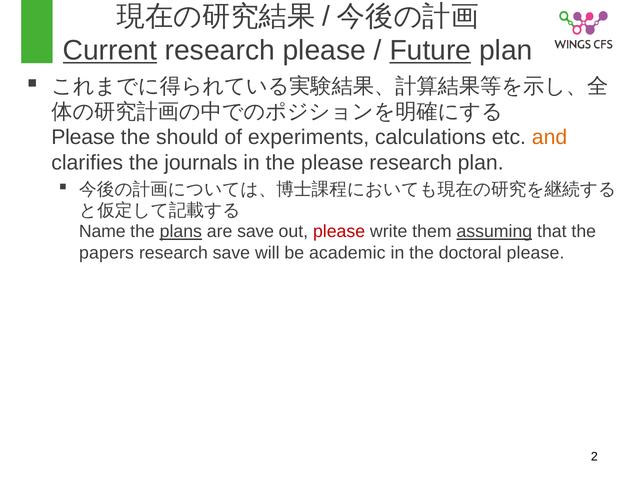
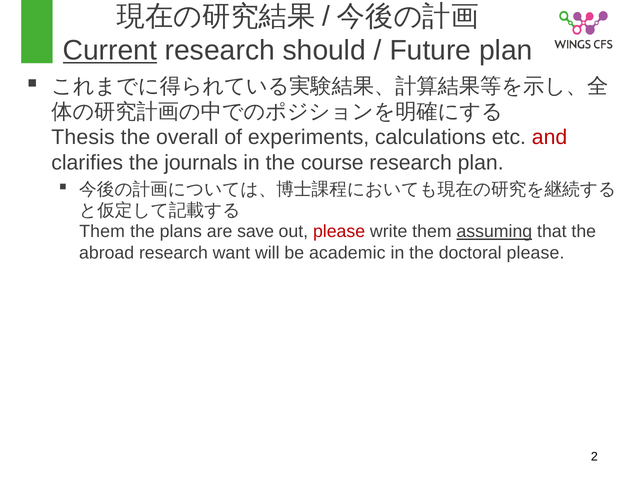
research please: please -> should (324, 51)
Future underline: present -> none (430, 51)
Please: Please -> Thesis (83, 137)
should: should -> overall (187, 137)
and colour: orange -> red (550, 137)
the please: please -> course (332, 163)
Name: Name -> Them (102, 232)
plans underline: present -> none (181, 232)
papers: papers -> abroad (107, 253)
research save: save -> want (231, 253)
